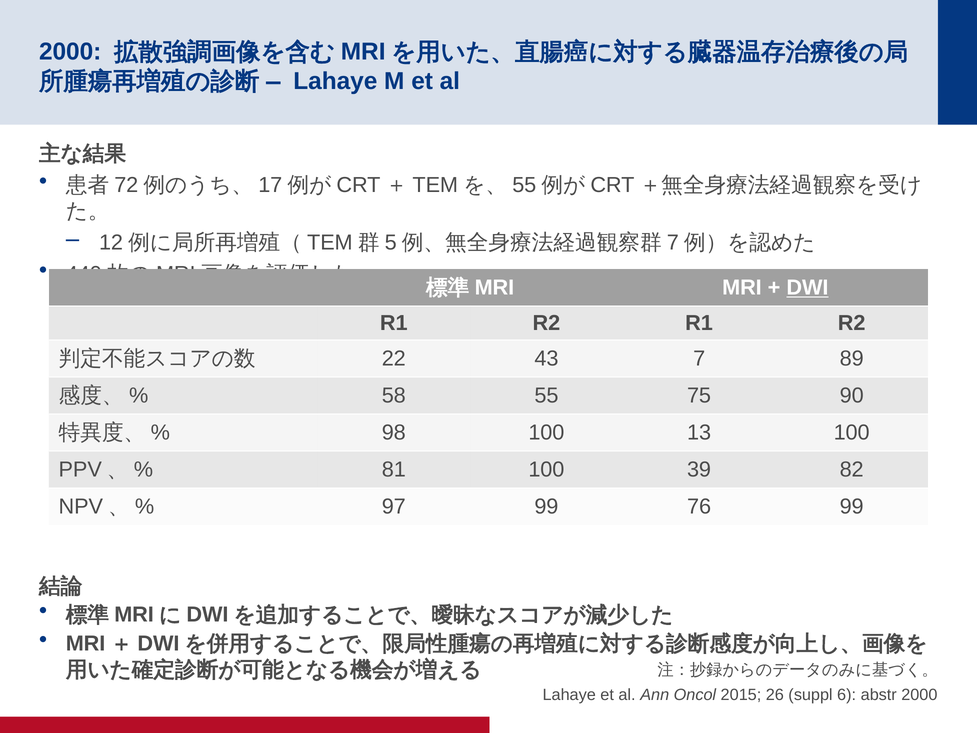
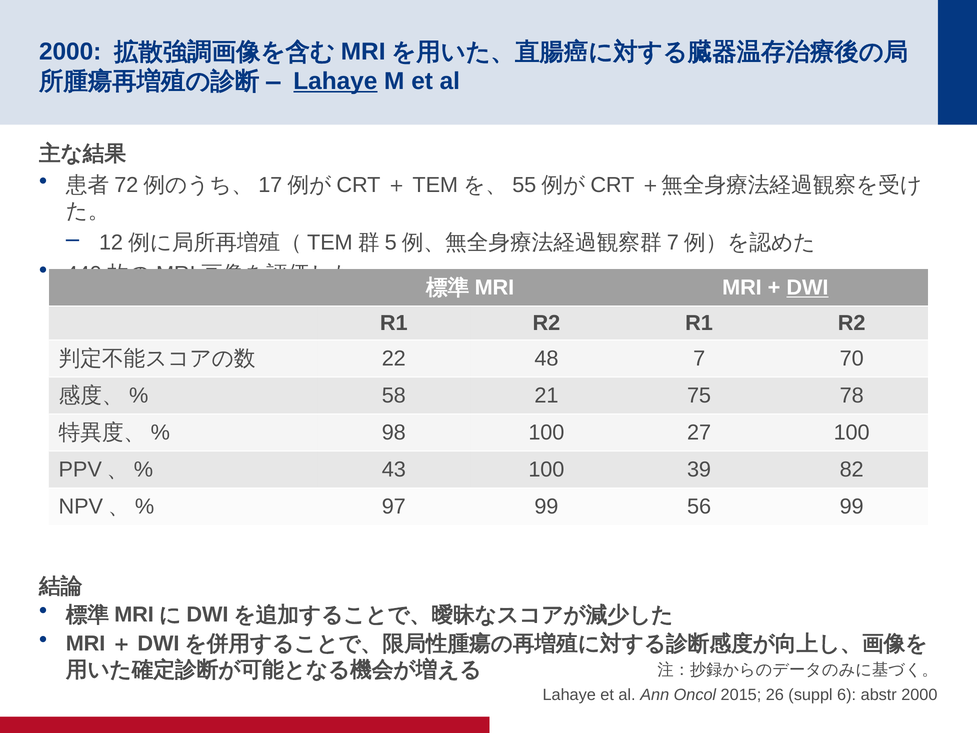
Lahaye underline: none -> present (335, 81)
43: 43 -> 48 (546, 359)
89: 89 -> 70 (852, 359)
55: 55 -> 21 (546, 396)
90: 90 -> 78 (852, 396)
13: 13 -> 27 (699, 433)
81: 81 -> 43 (394, 470)
76: 76 -> 56 (699, 507)
